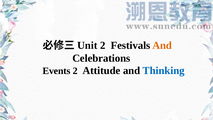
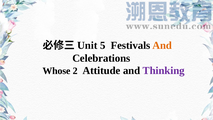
2: 2 -> 5 (103, 45)
Events: Events -> Whose (56, 71)
Thinking colour: blue -> purple (164, 70)
